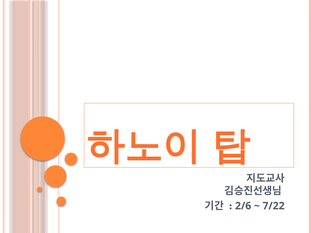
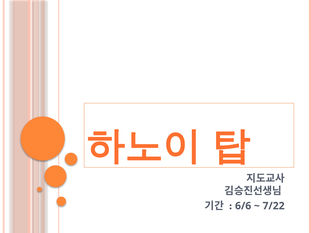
2/6: 2/6 -> 6/6 (243, 206)
